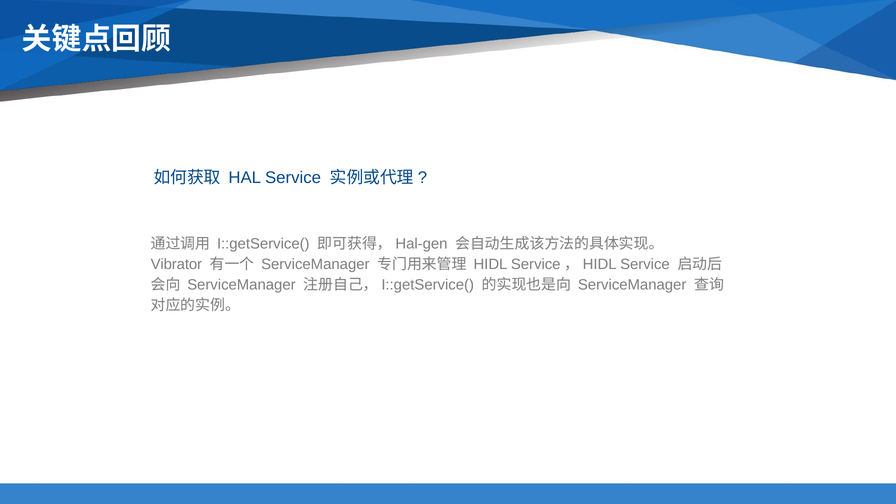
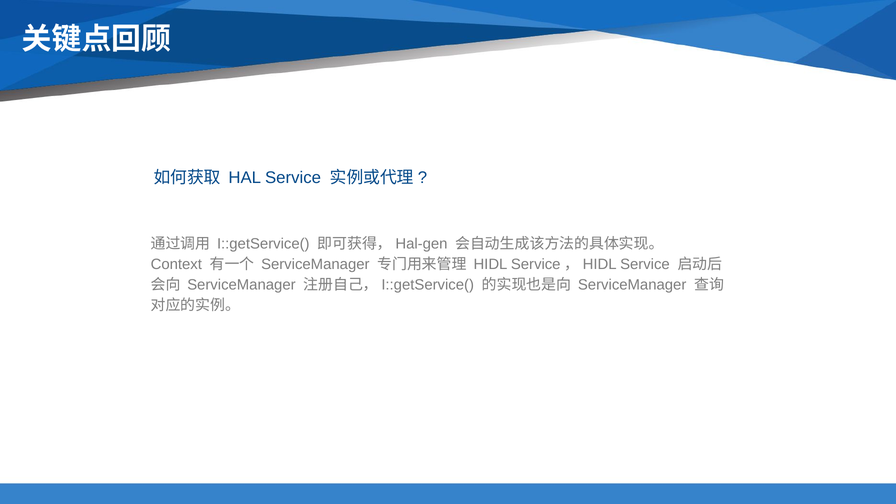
Vibrator: Vibrator -> Context (176, 264)
